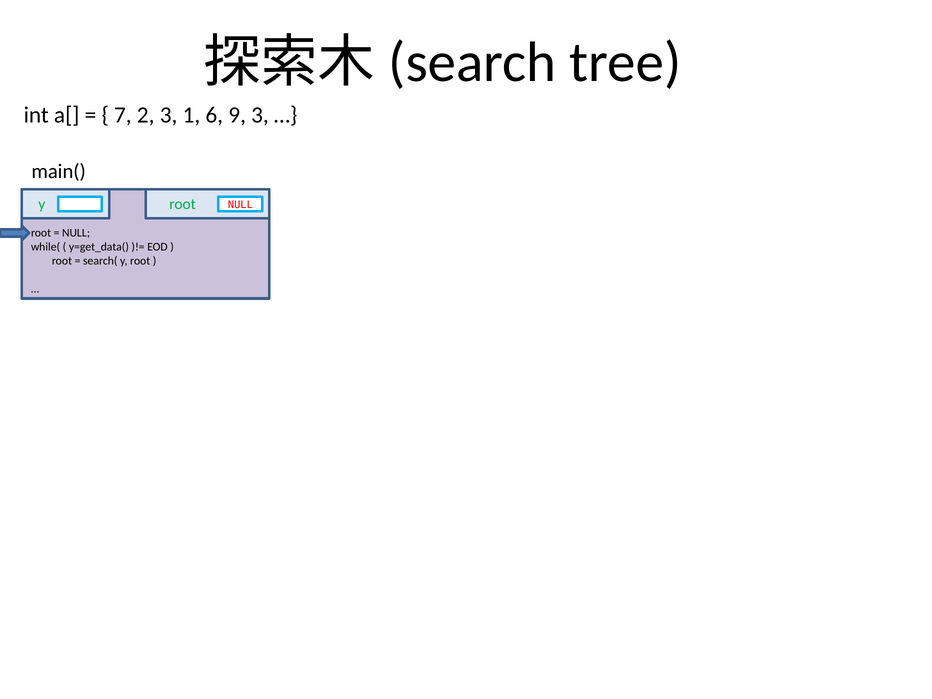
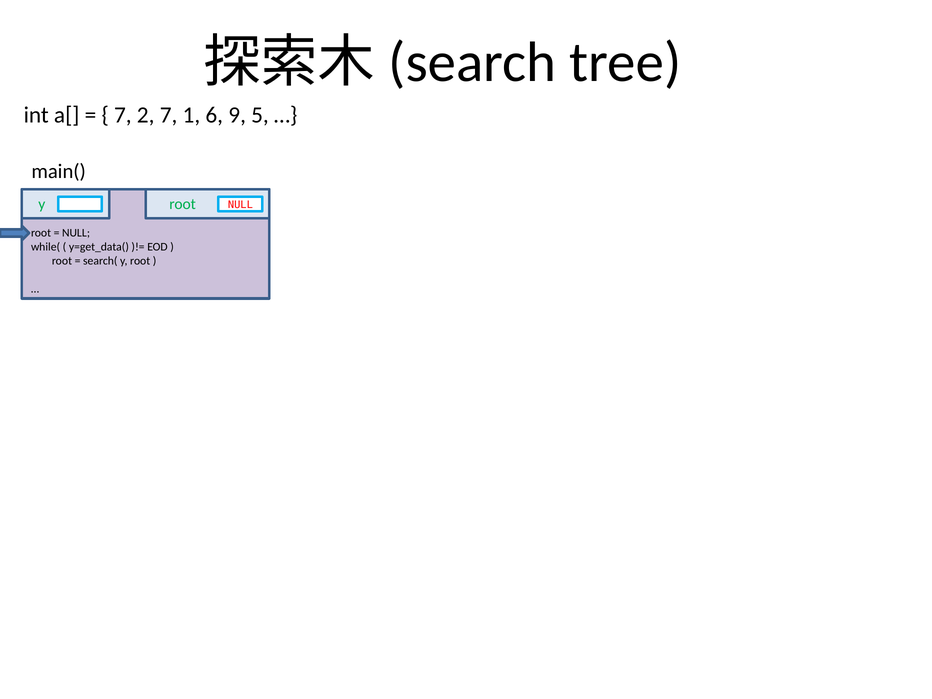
2 3: 3 -> 7 (169, 115)
9 3: 3 -> 5 (260, 115)
